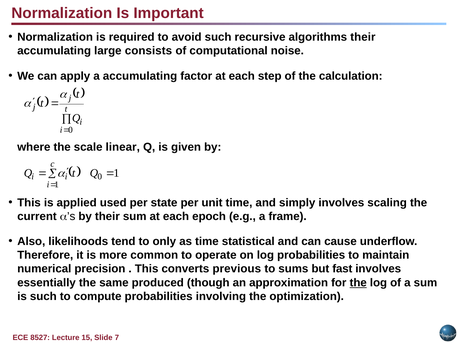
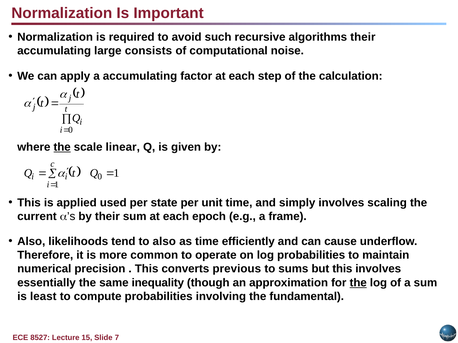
the underline: none -> present (62, 147)
to only: only -> also (164, 242)
statistical: statistical -> efficiently (248, 242)
but fast: fast -> this (342, 269)
produced: produced -> inequality (158, 283)
is such: such -> least (43, 297)
optimization: optimization -> fundamental (307, 297)
